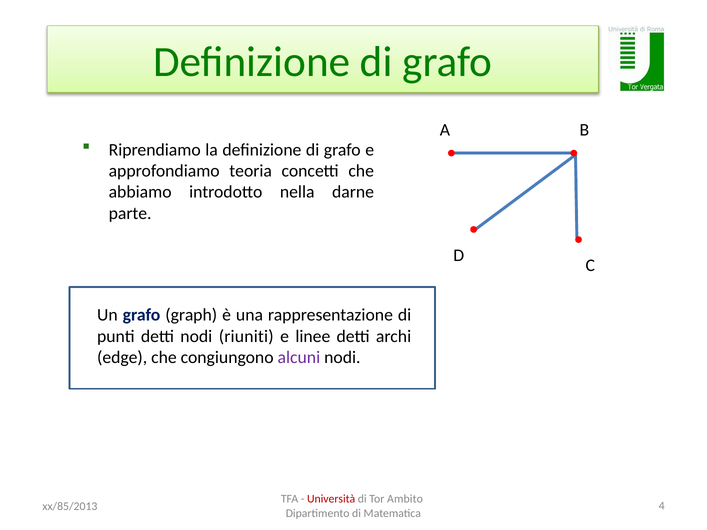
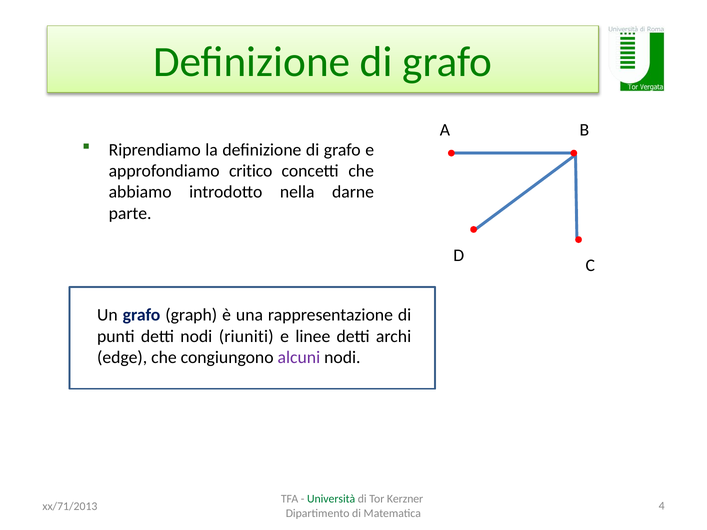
teoria: teoria -> critico (251, 171)
Università colour: red -> green (331, 499)
Ambito: Ambito -> Kerzner (405, 499)
xx/85/2013: xx/85/2013 -> xx/71/2013 (70, 506)
